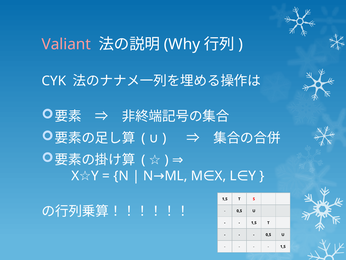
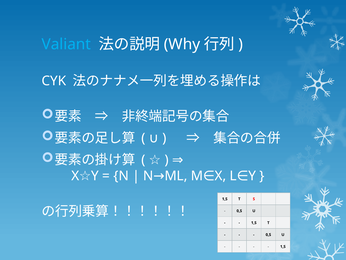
Valiant colour: pink -> light blue (66, 44)
